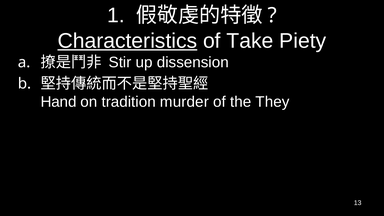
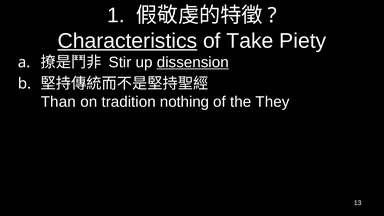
dissension underline: none -> present (193, 62)
Hand: Hand -> Than (58, 102)
murder: murder -> nothing (185, 102)
